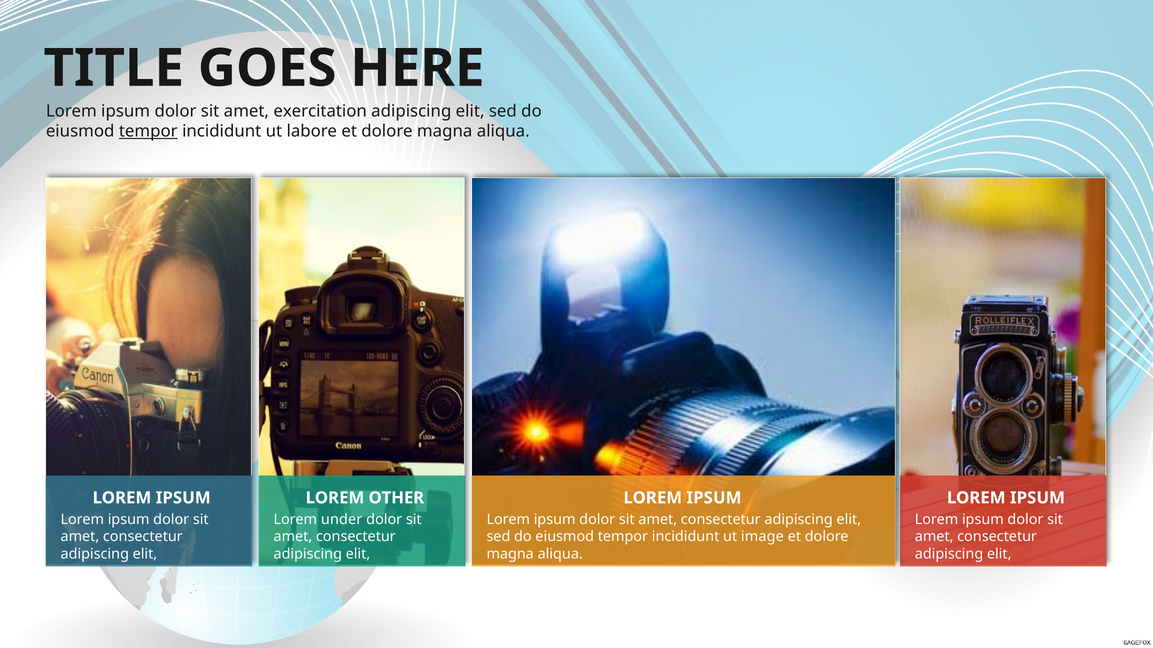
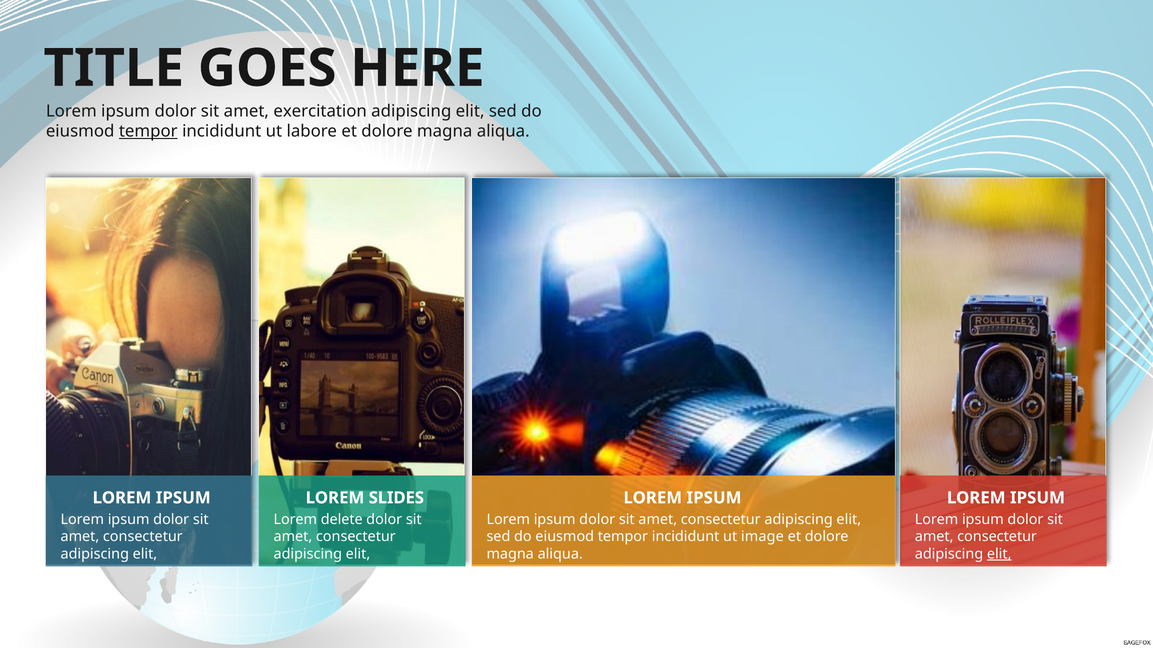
OTHER: OTHER -> SLIDES (396, 498)
under: under -> delete (342, 520)
elit underline: none -> present (999, 554)
